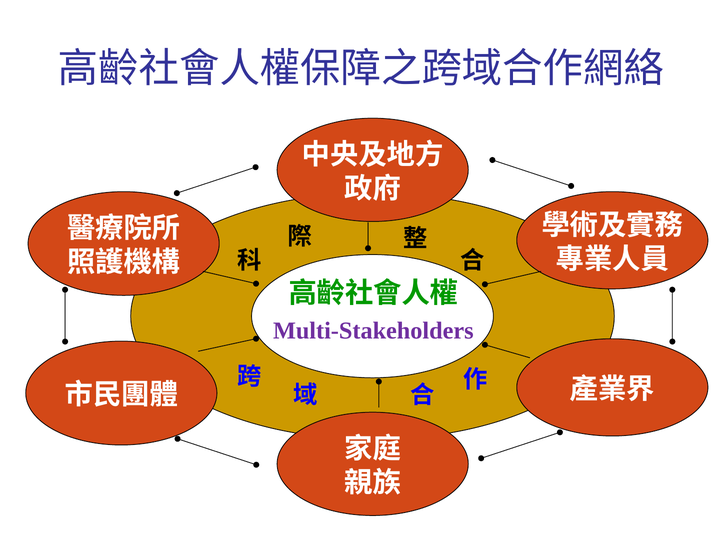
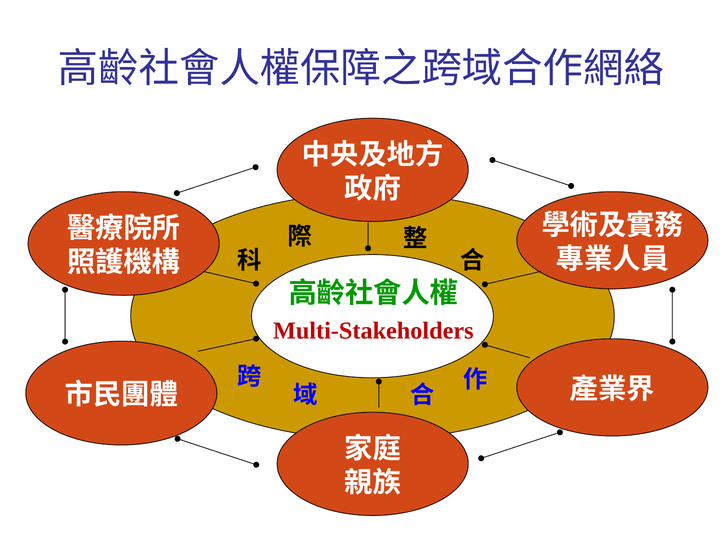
Multi-Stakeholders colour: purple -> red (373, 331)
